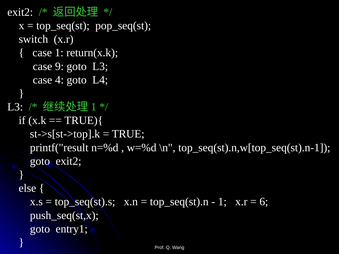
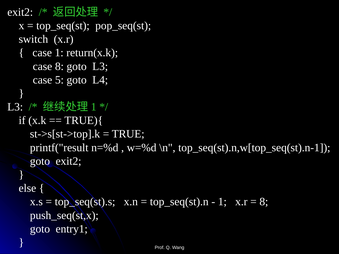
case 9: 9 -> 8 (59, 66)
4: 4 -> 5 (59, 80)
6: 6 -> 8 (264, 202)
